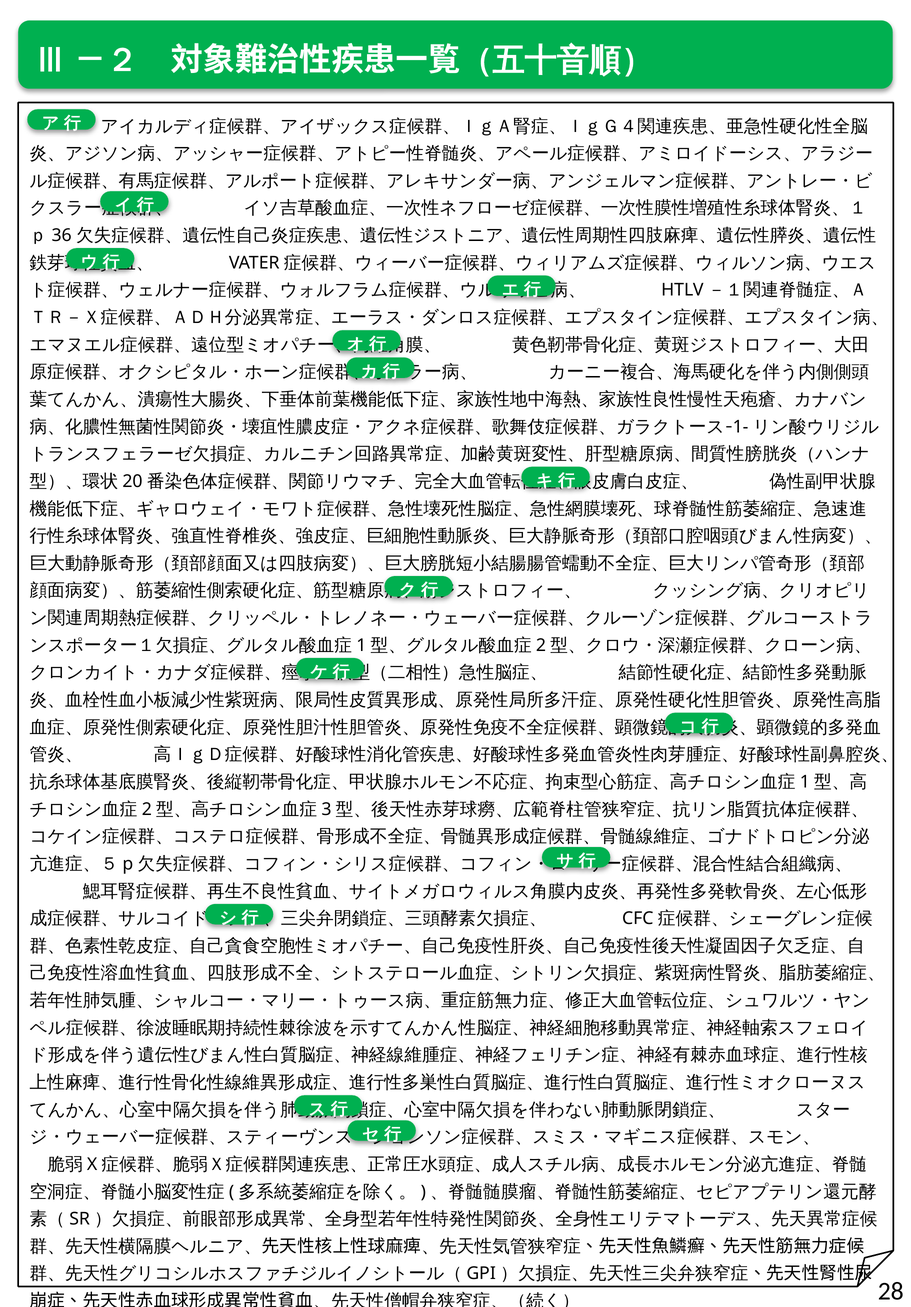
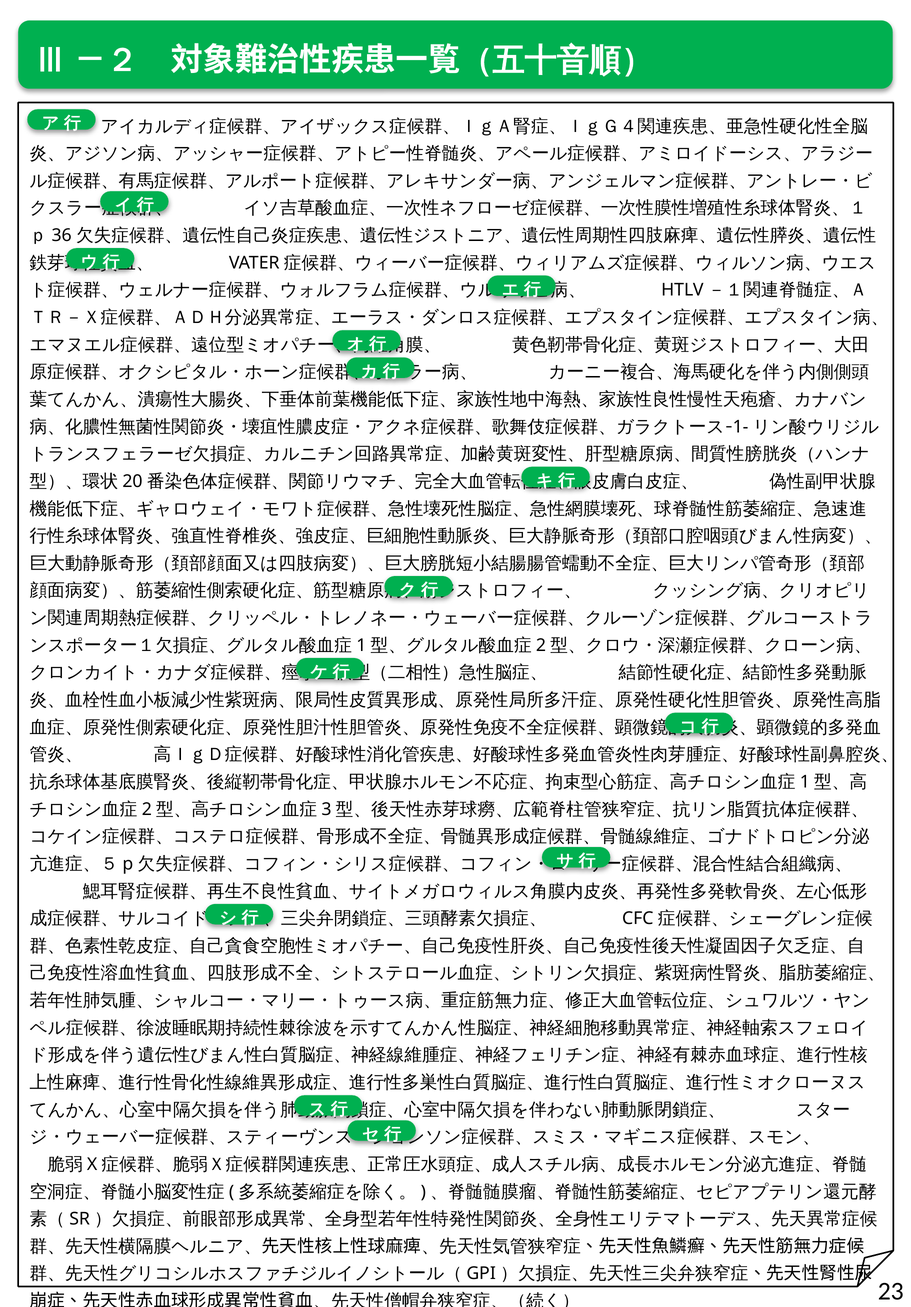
28: 28 -> 23 (891, 1292)
